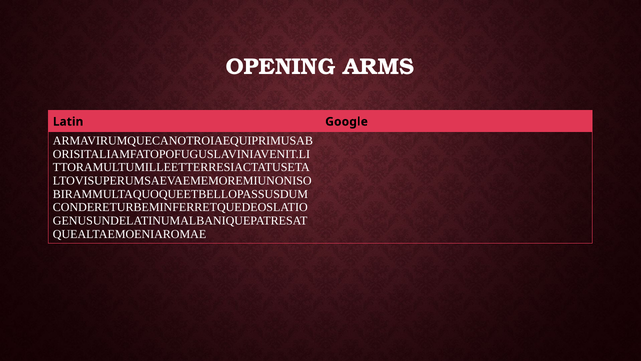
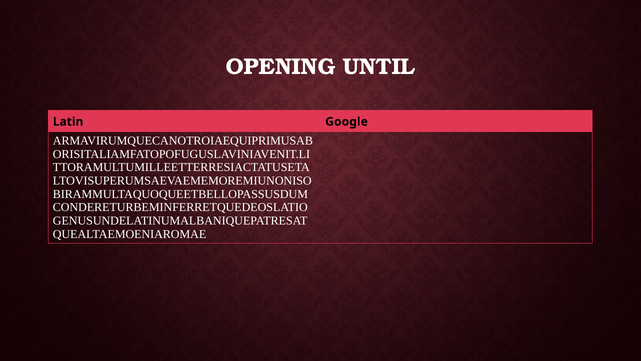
ARMS: ARMS -> UNTIL (379, 67)
